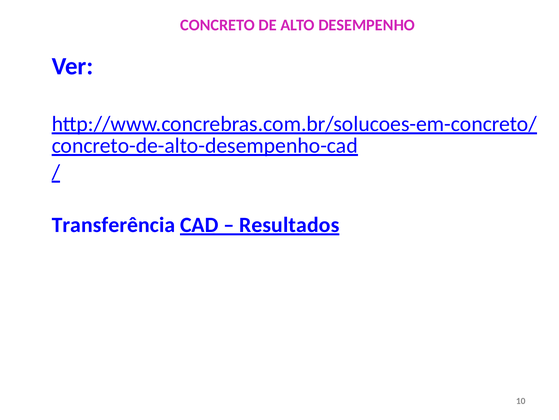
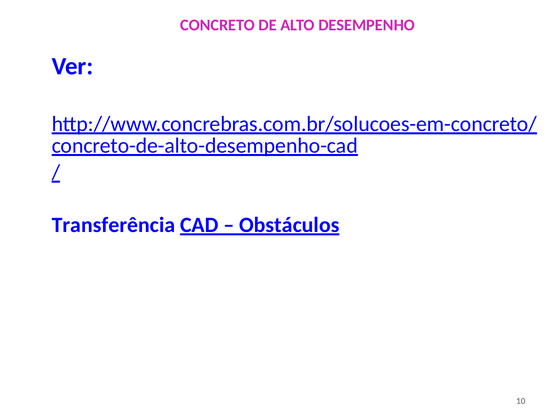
Resultados: Resultados -> Obstáculos (289, 225)
